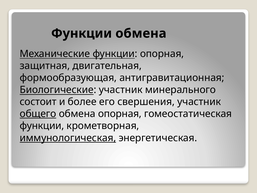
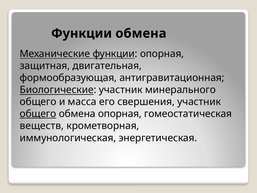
состоит: состоит -> общего (38, 102)
более: более -> масса (82, 102)
функции: функции -> веществ (42, 126)
иммунологическая underline: present -> none (68, 138)
